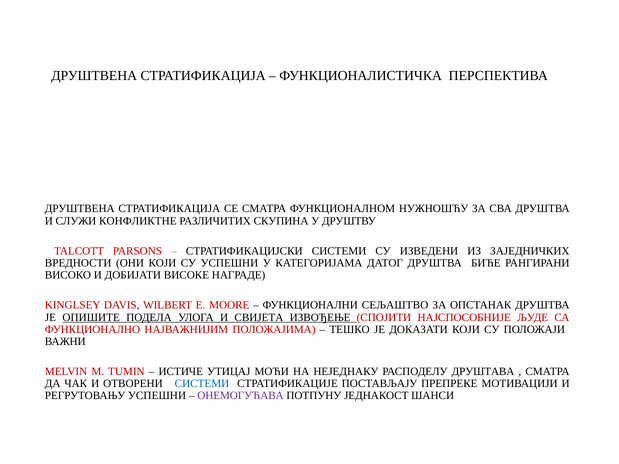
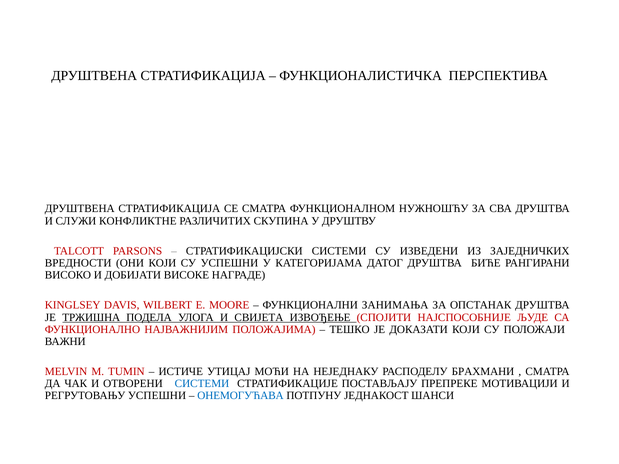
СЕЉАШТВО: СЕЉАШТВО -> ЗАНИМАЊА (395, 305)
ОПИШИТЕ: ОПИШИТЕ -> ТРЖИШНА (91, 318)
ДРУШТАВА: ДРУШТАВА -> БРАХМАНИ (483, 372)
ОНЕМОГУЋАВА colour: purple -> blue (240, 396)
